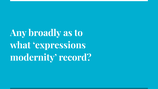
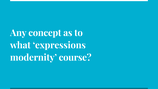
broadly: broadly -> concept (45, 33)
record: record -> course (75, 58)
